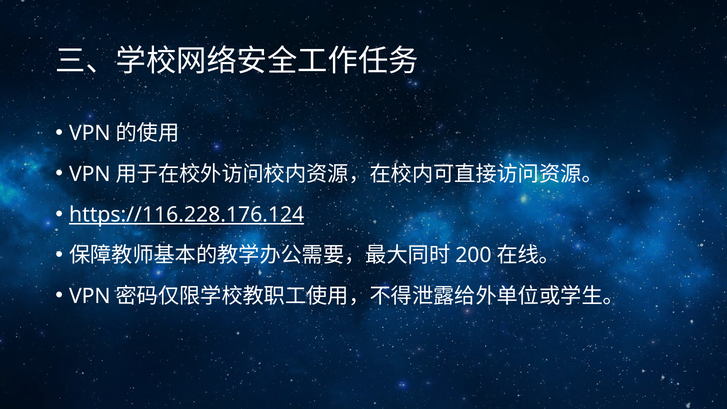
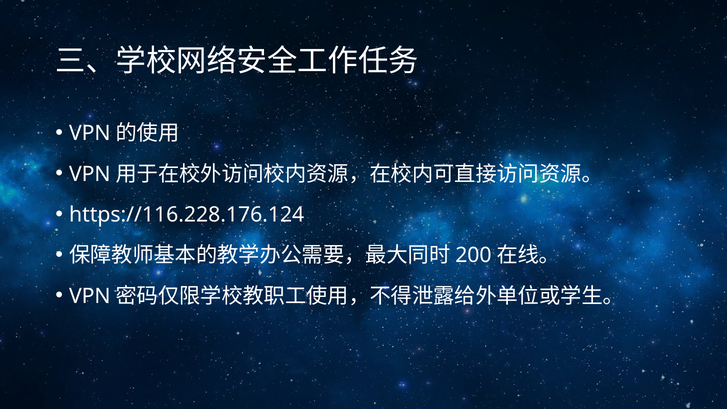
https://116.228.176.124 underline: present -> none (187, 215)
